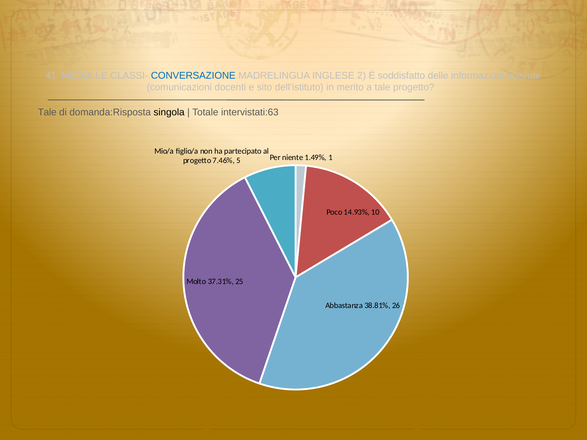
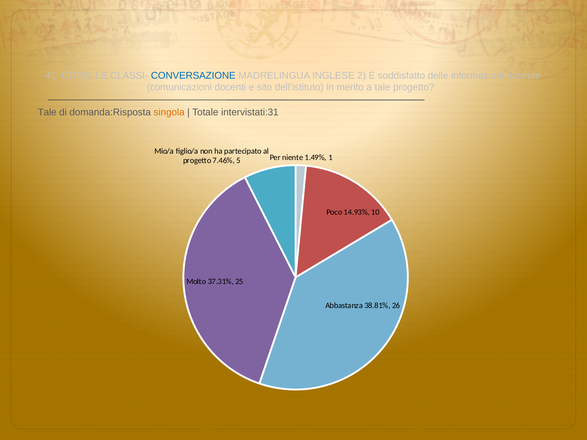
MEDIA: MEDIA -> CORSI (77, 76)
singola colour: black -> orange (169, 112)
intervistati:63: intervistati:63 -> intervistati:31 (250, 112)
